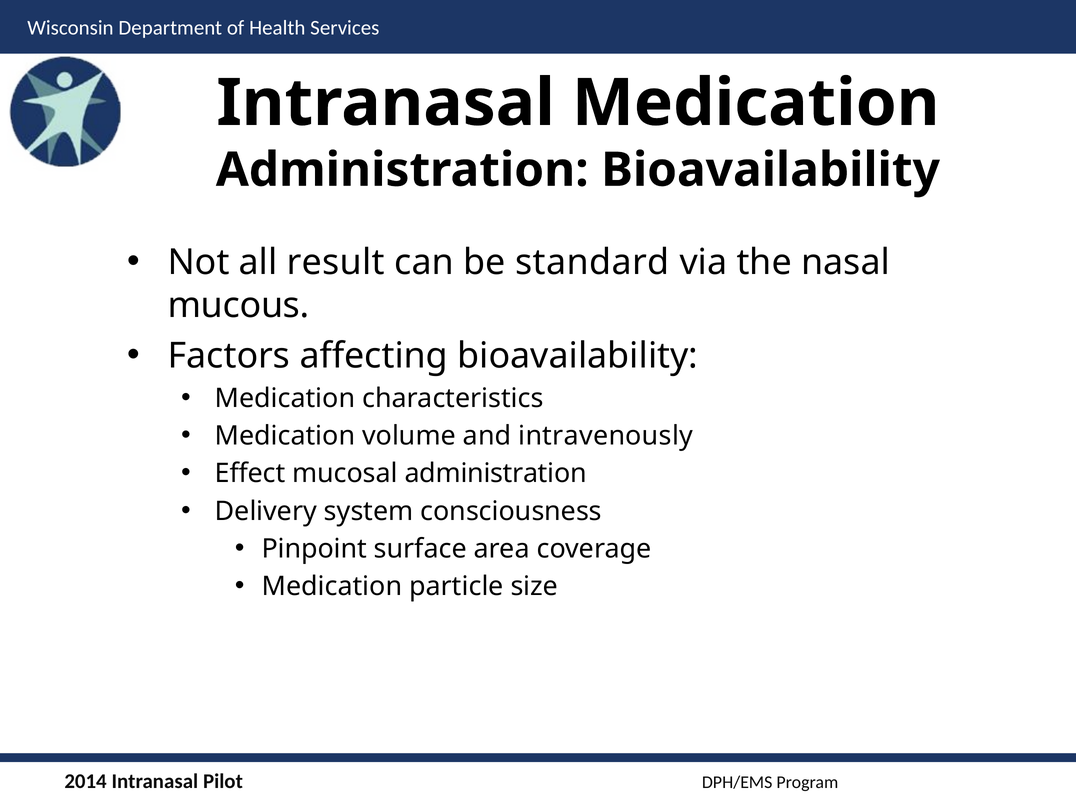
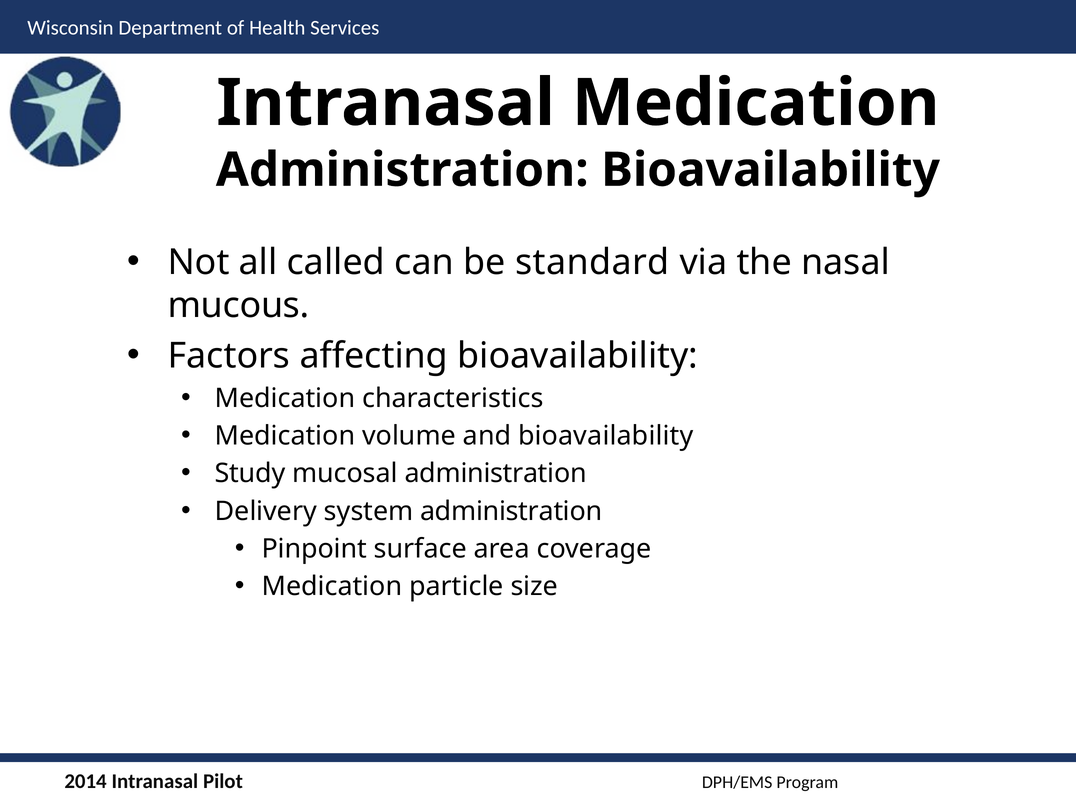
result: result -> called (336, 263)
and intravenously: intravenously -> bioavailability (606, 436)
Effect: Effect -> Study (250, 474)
system consciousness: consciousness -> administration (511, 511)
